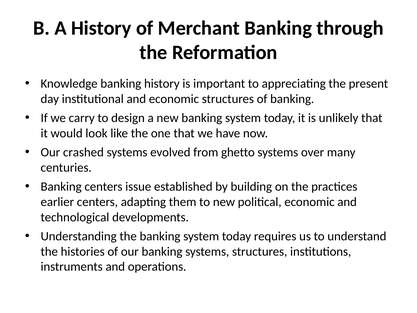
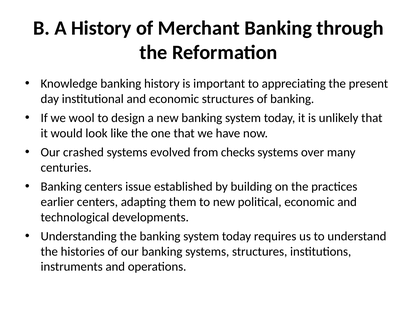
carry: carry -> wool (82, 118)
ghetto: ghetto -> checks (238, 152)
